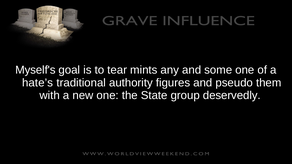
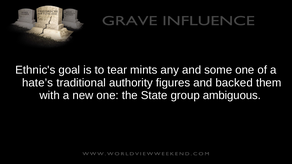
Myself's: Myself's -> Ethnic's (35, 70)
pseudo: pseudo -> backed (234, 83)
deservedly: deservedly -> ambiguous (232, 96)
